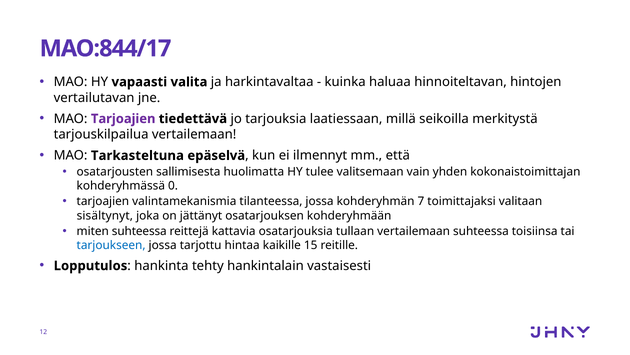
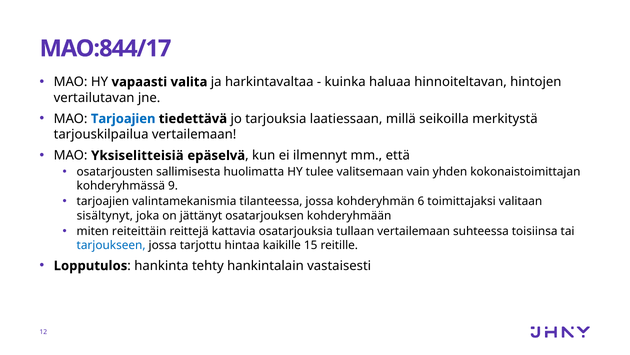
Tarjoajien colour: purple -> blue (123, 119)
Tarkasteltuna: Tarkasteltuna -> Yksiselitteisiä (137, 155)
0: 0 -> 9 (173, 186)
7: 7 -> 6 (421, 201)
miten suhteessa: suhteessa -> reiteittäin (139, 231)
